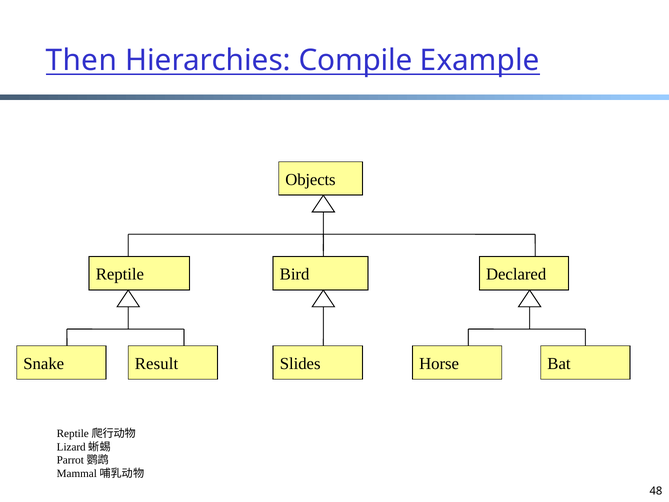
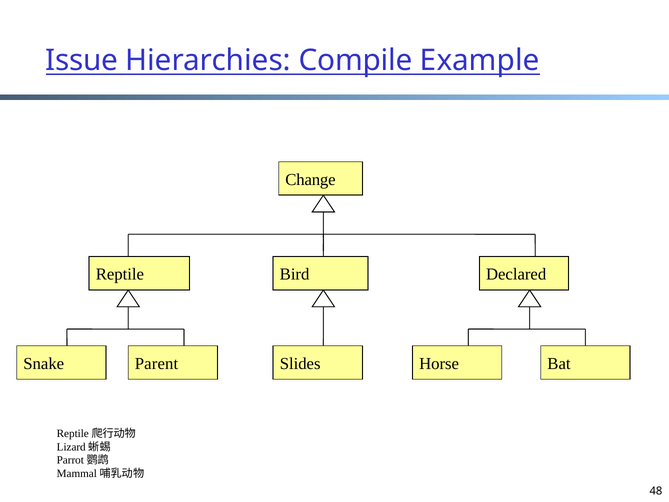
Then: Then -> Issue (82, 61)
Objects: Objects -> Change (310, 180)
Result: Result -> Parent (156, 364)
